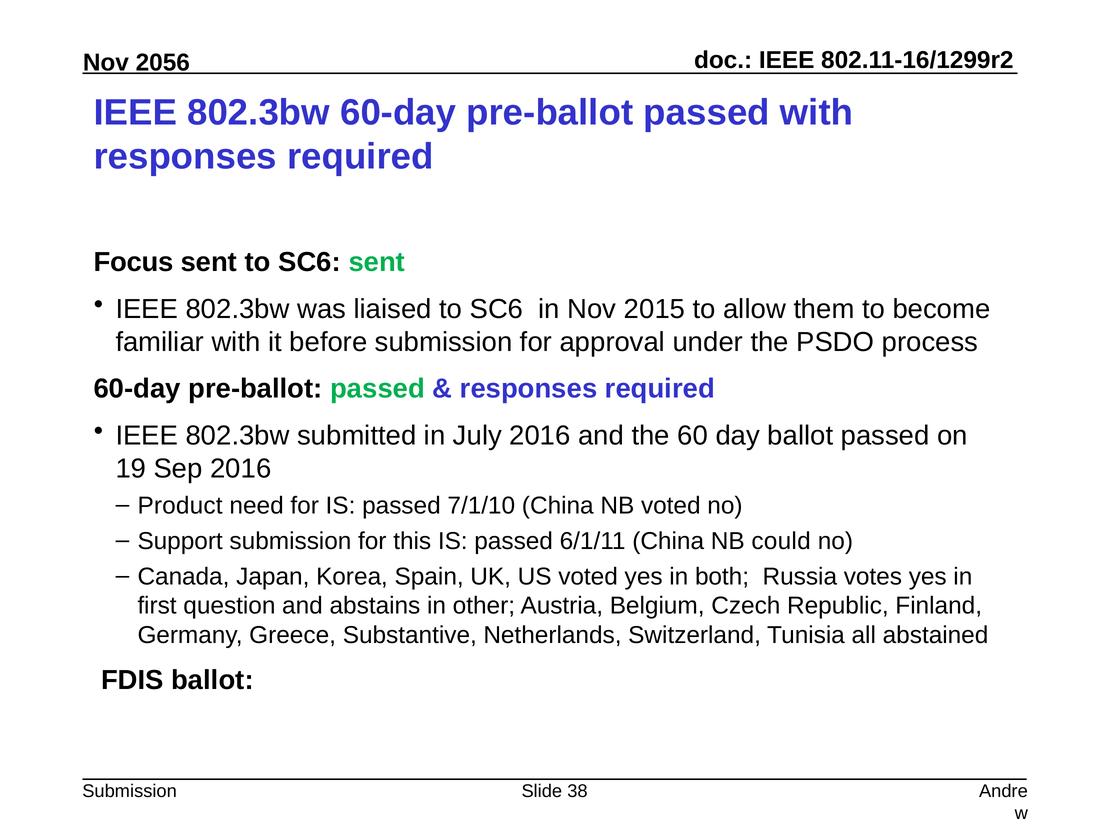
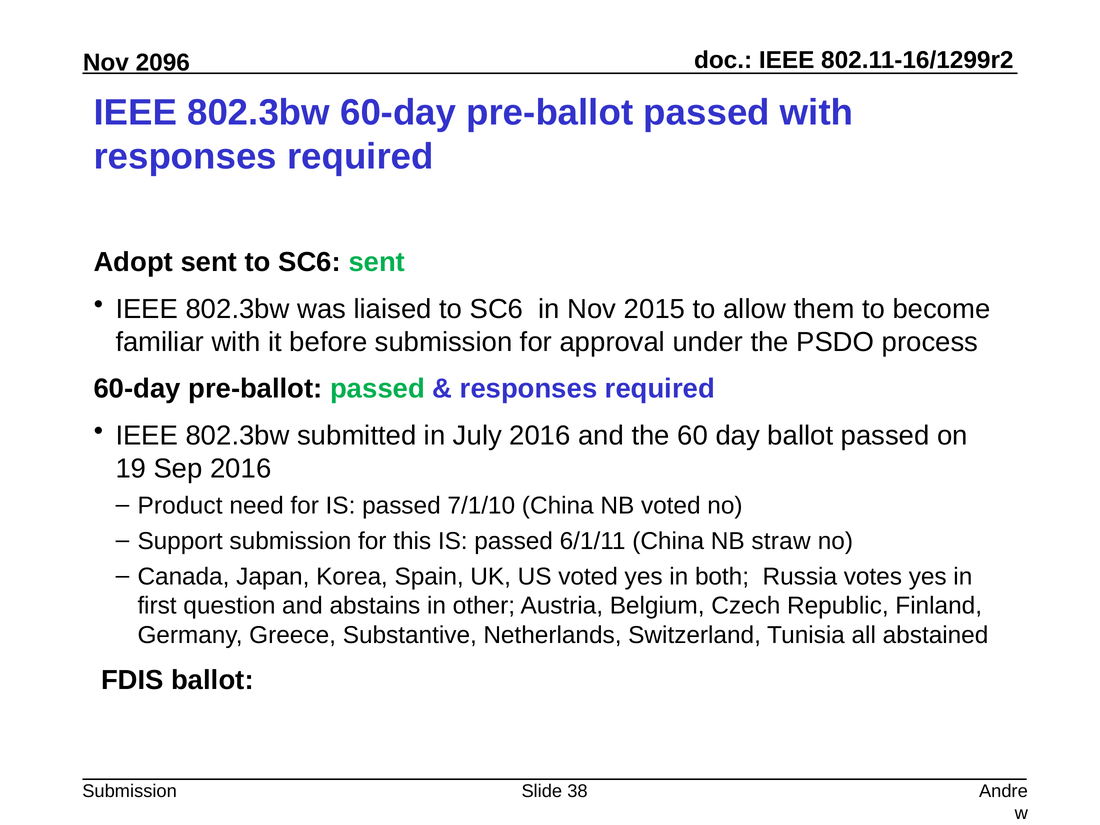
2056: 2056 -> 2096 (163, 62)
Focus: Focus -> Adopt (133, 262)
could: could -> straw (781, 541)
